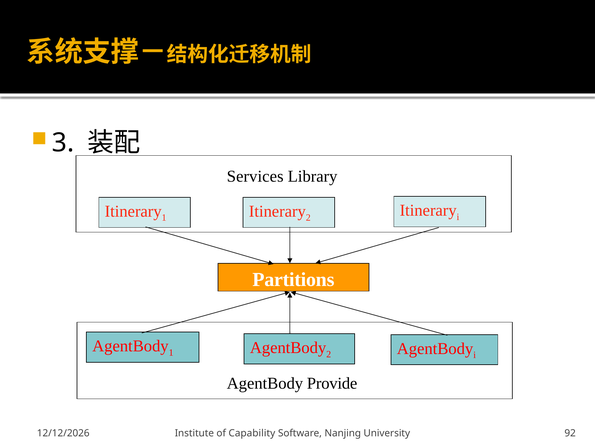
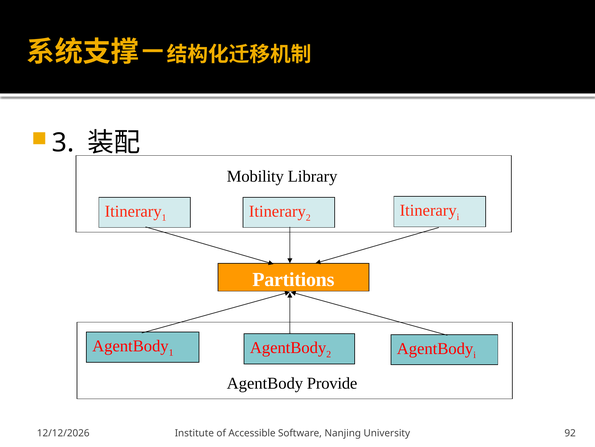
Services: Services -> Mobility (255, 176)
Capability: Capability -> Accessible (252, 432)
